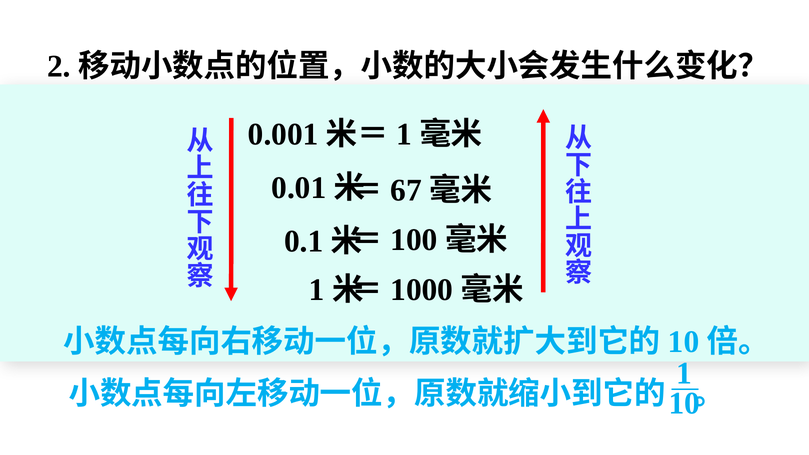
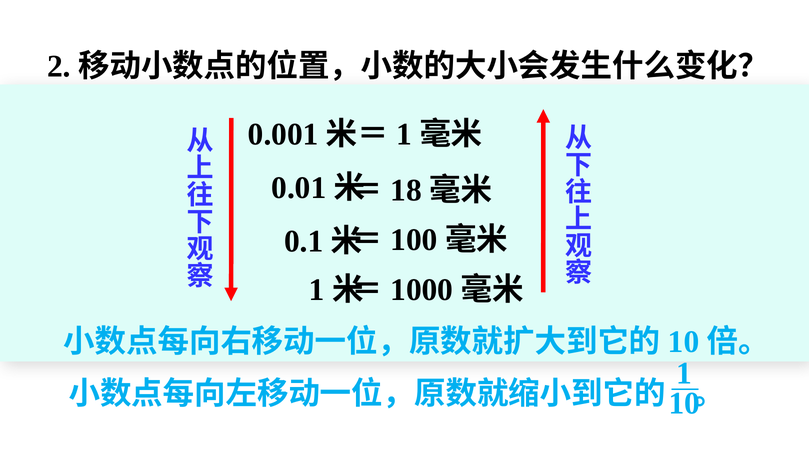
67: 67 -> 18 (406, 190)
